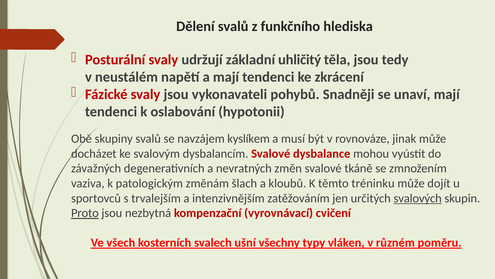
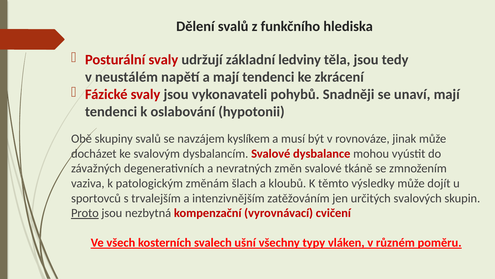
uhličitý: uhličitý -> ledviny (300, 60)
tréninku: tréninku -> výsledky (373, 183)
svalových underline: present -> none (418, 198)
